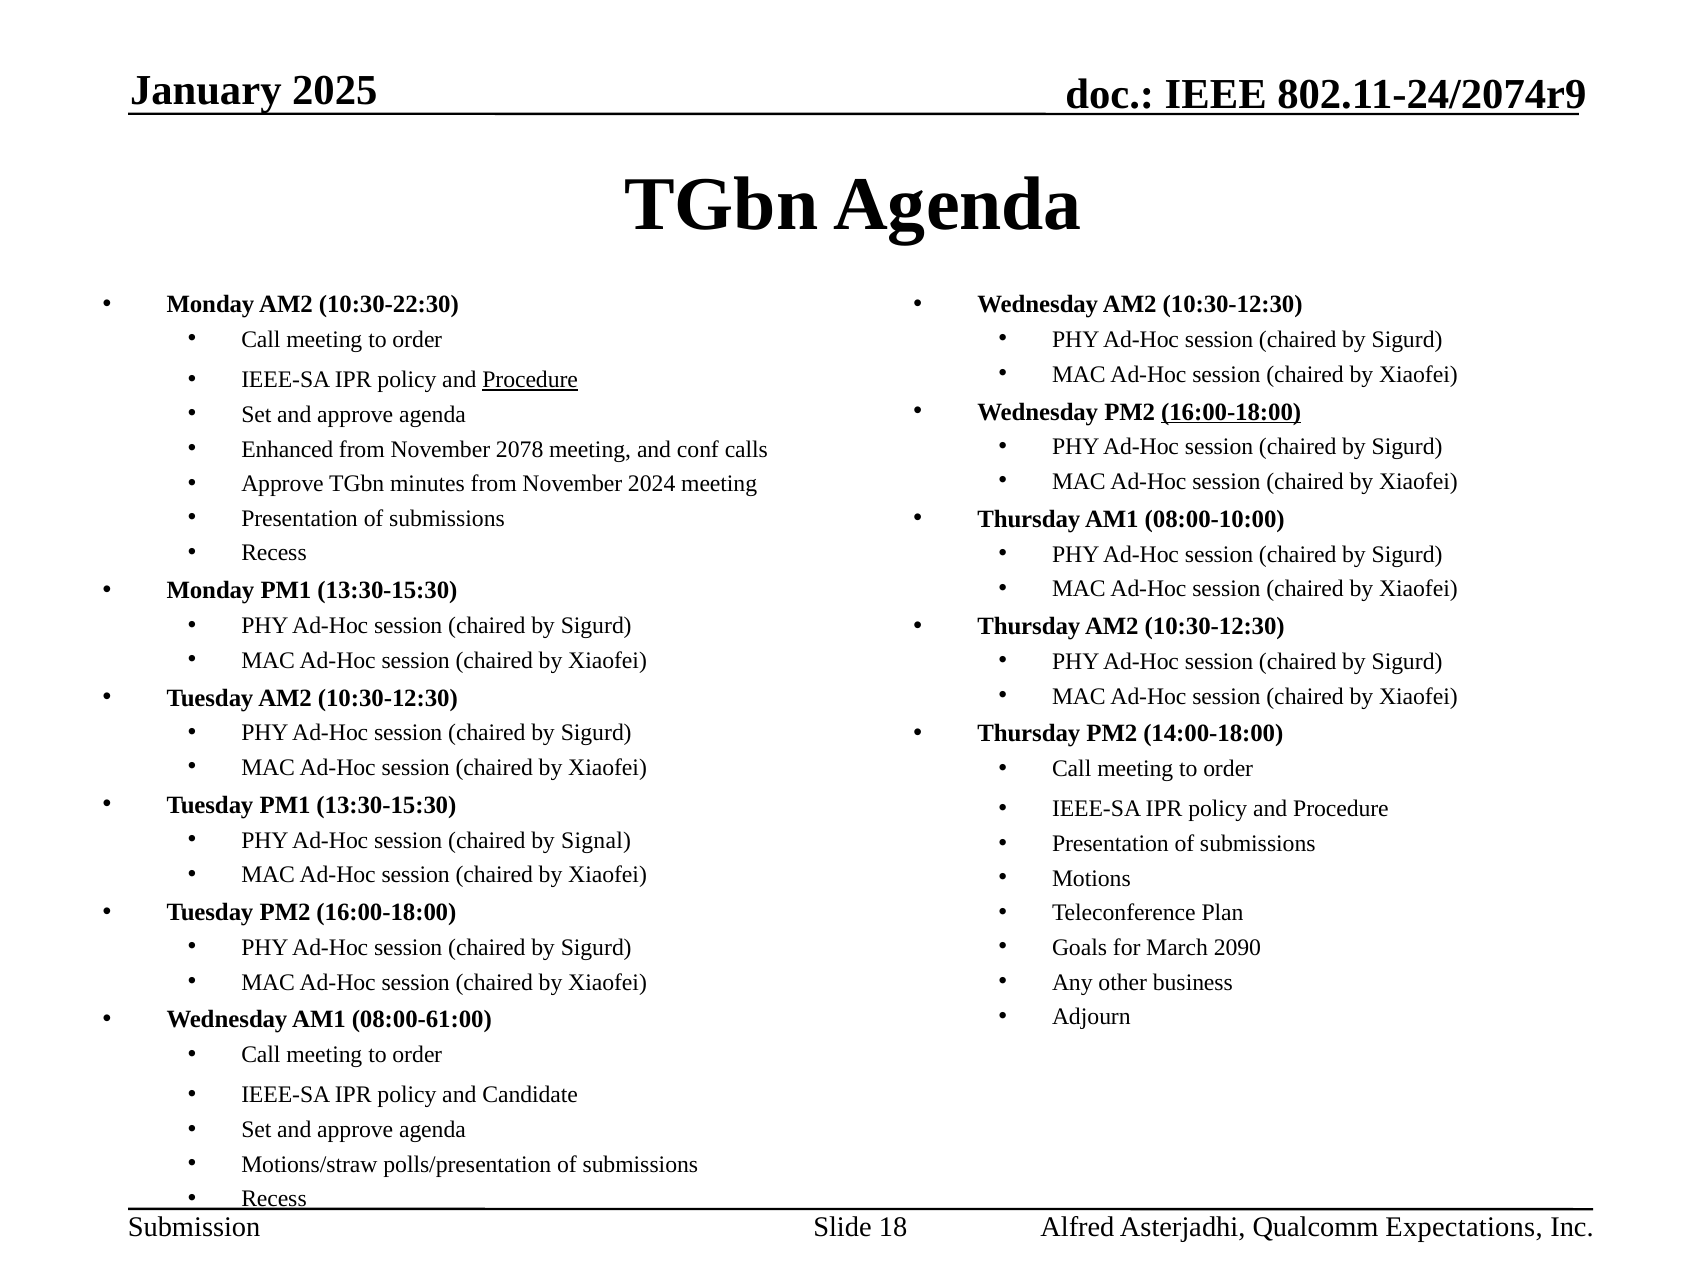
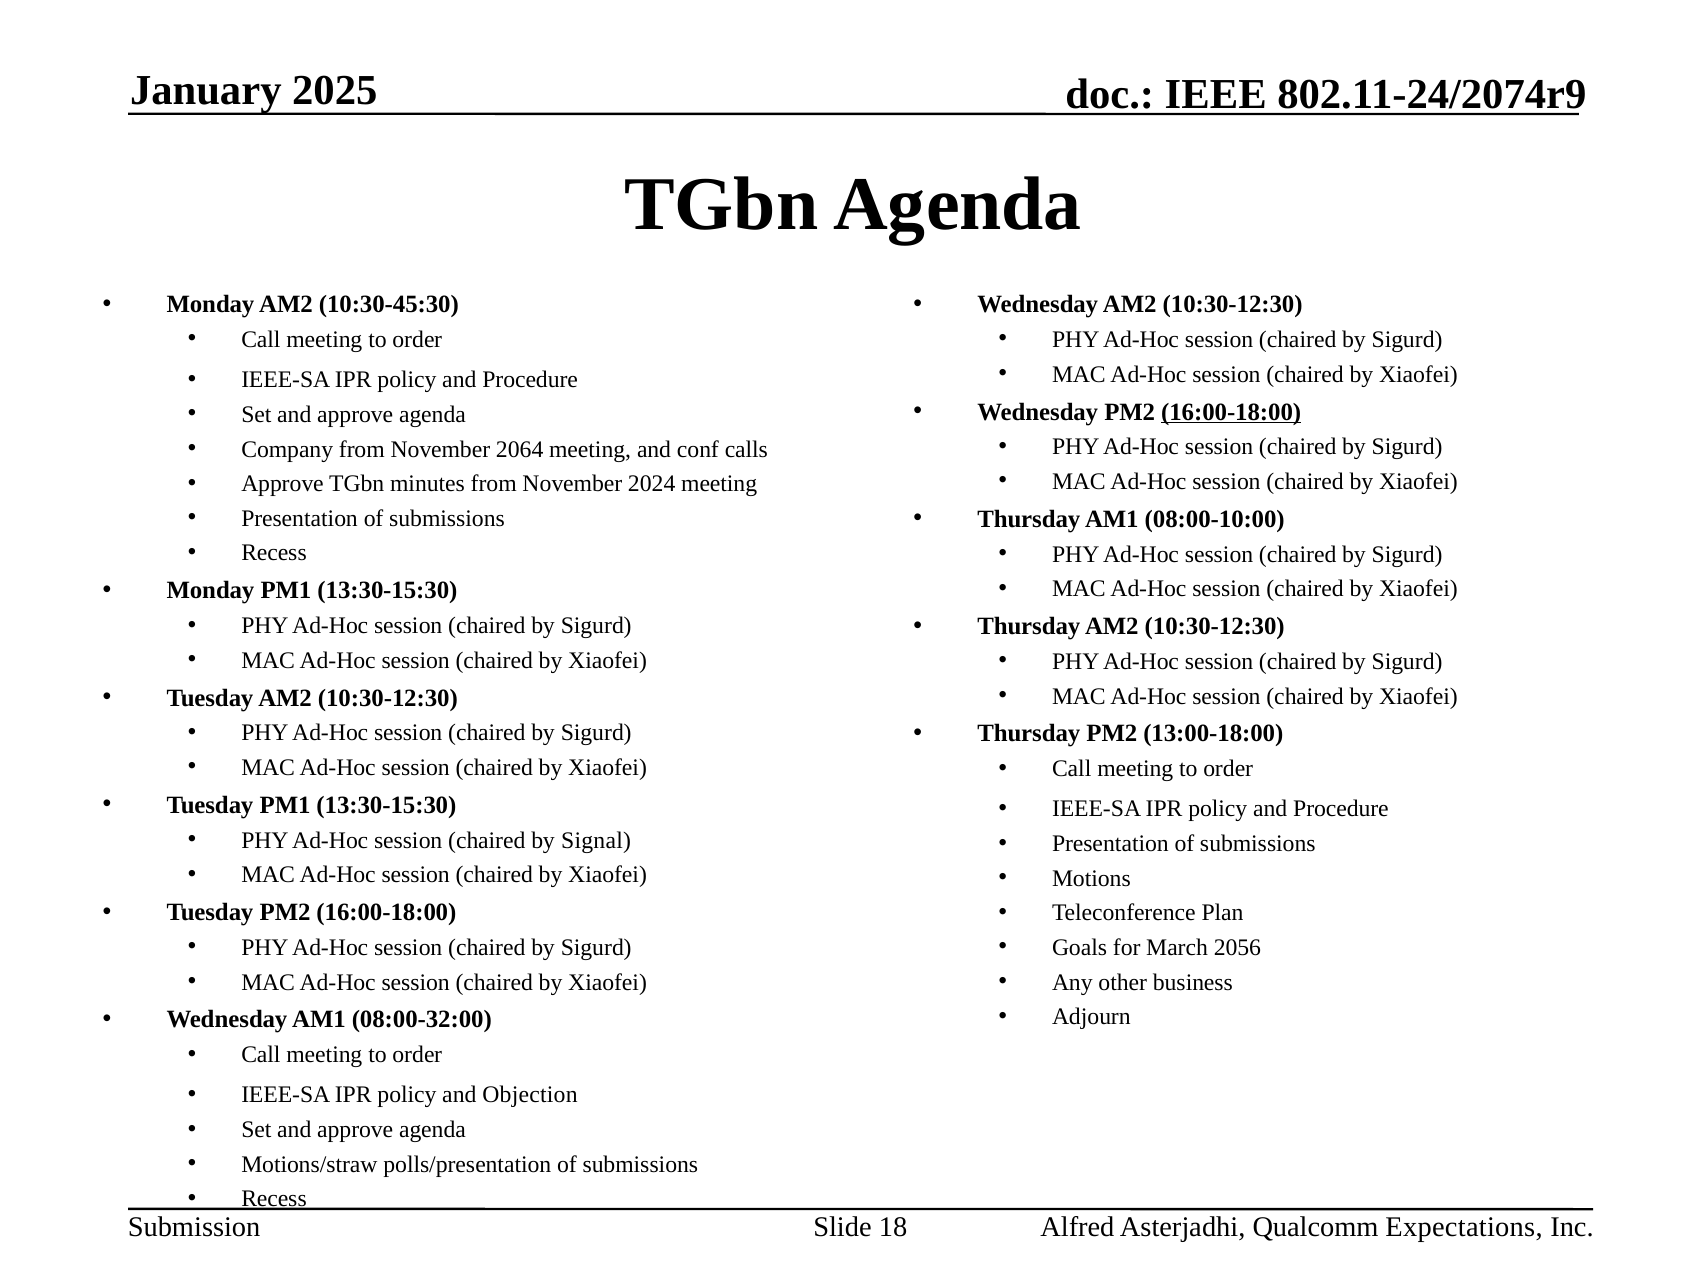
10:30-22:30: 10:30-22:30 -> 10:30-45:30 (389, 305)
Procedure underline: present -> none (530, 380)
Enhanced: Enhanced -> Company (287, 449)
2078: 2078 -> 2064 (520, 449)
14:00-18:00: 14:00-18:00 -> 13:00-18:00 (1213, 734)
2090: 2090 -> 2056 (1237, 948)
08:00-61:00: 08:00-61:00 -> 08:00-32:00 (422, 1020)
Candidate: Candidate -> Objection (530, 1095)
